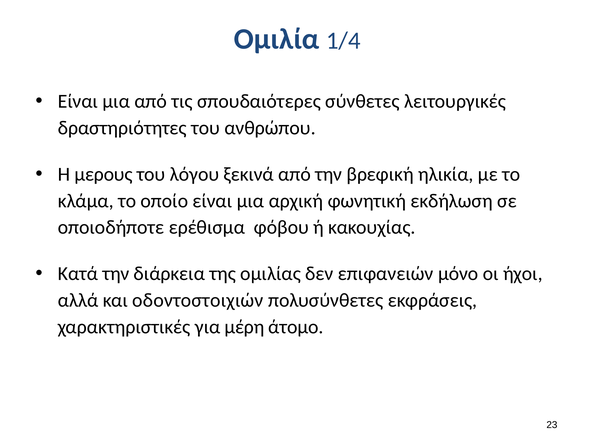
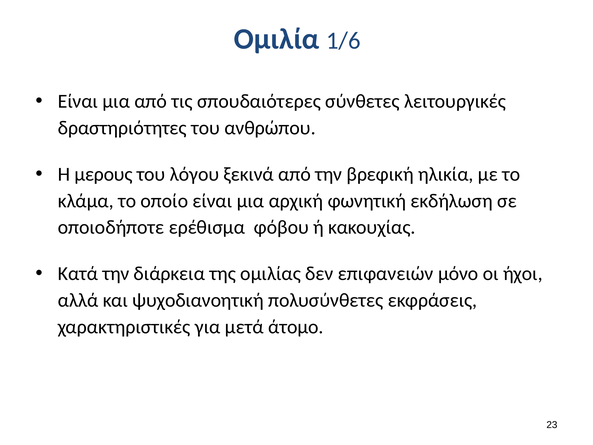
1/4: 1/4 -> 1/6 (343, 41)
οδοντοστοιχιών: οδοντοστοιχιών -> ψυχοδιανοητική (198, 300)
μέρη: μέρη -> μετά (244, 327)
